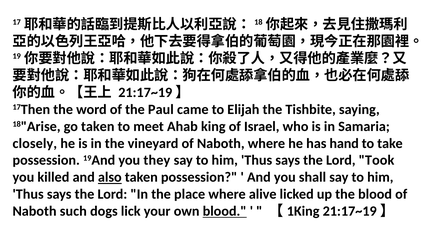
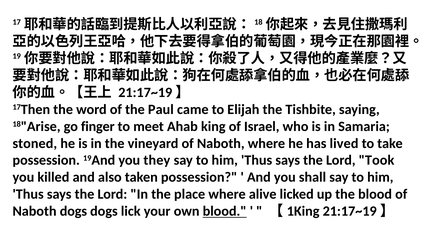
go taken: taken -> finger (98, 126)
closely: closely -> stoned (35, 143)
hand: hand -> lived (344, 143)
also underline: present -> none (110, 177)
Naboth such: such -> dogs (73, 211)
